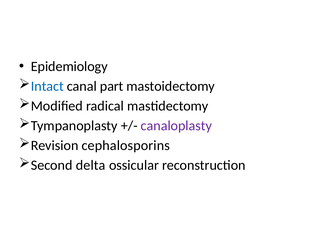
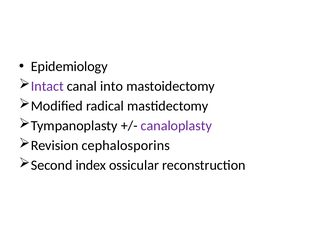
Intact colour: blue -> purple (47, 86)
part: part -> into (112, 86)
delta: delta -> index (91, 165)
